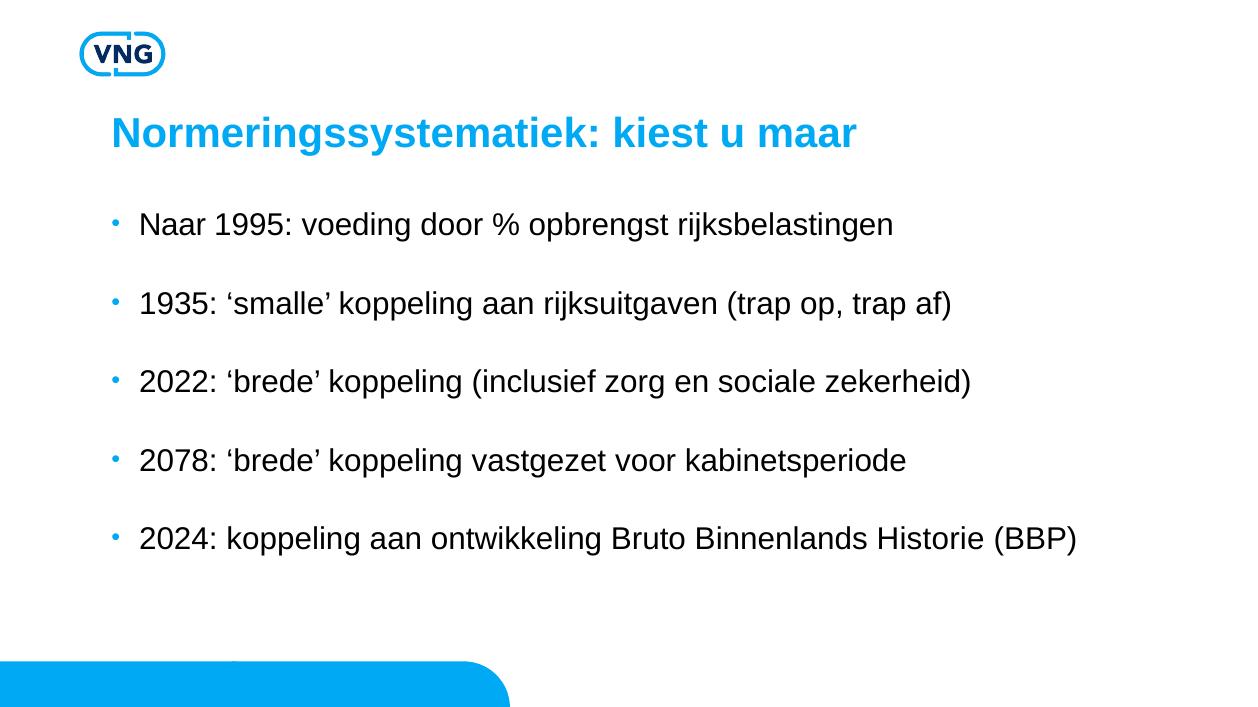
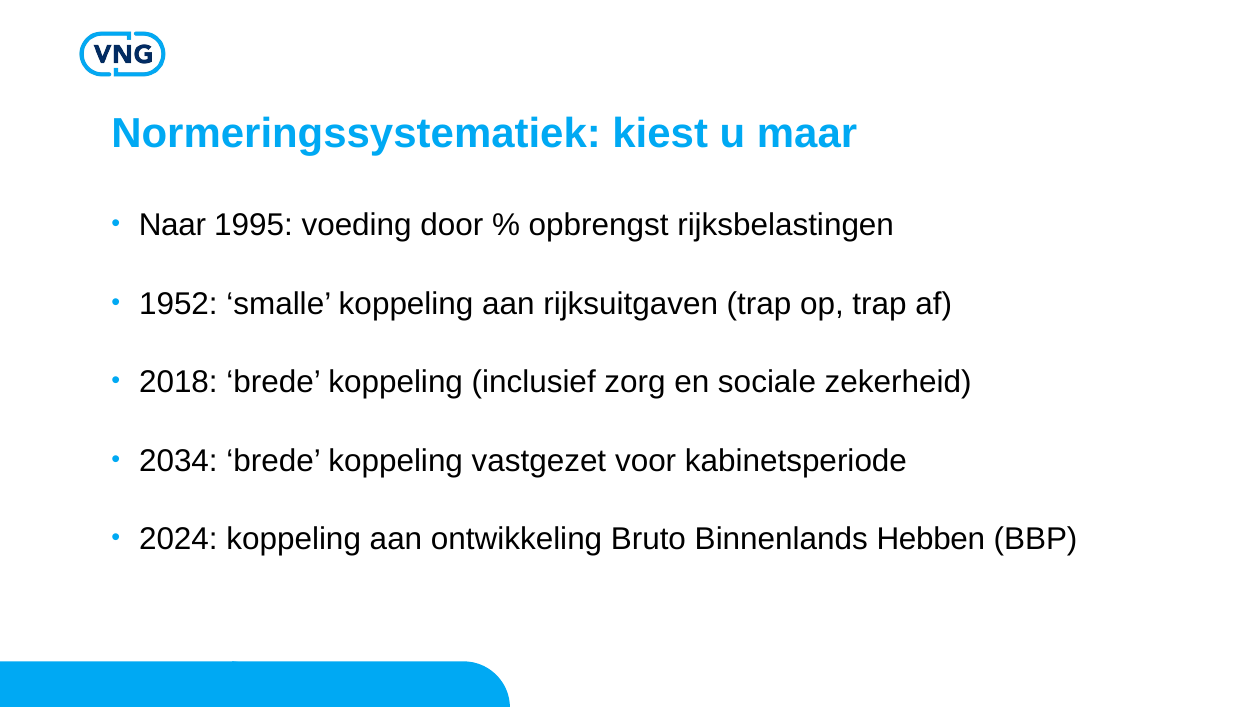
1935: 1935 -> 1952 (178, 304)
2022: 2022 -> 2018 (178, 383)
2078: 2078 -> 2034 (178, 461)
Historie: Historie -> Hebben (931, 540)
